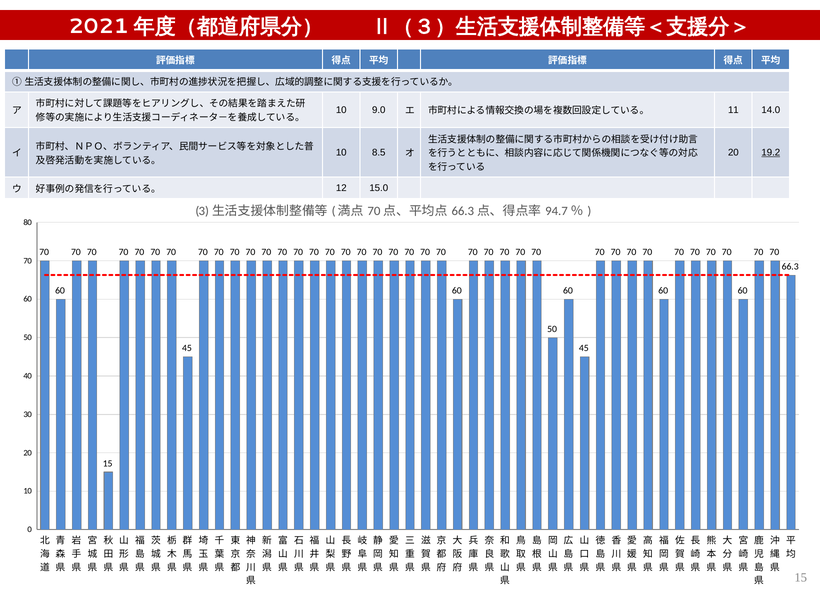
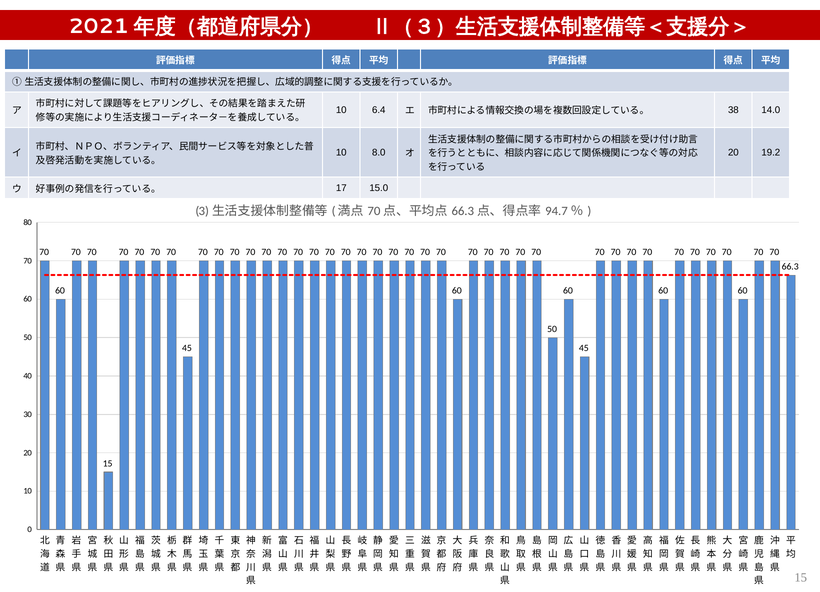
9.0: 9.0 -> 6.4 (379, 110)
11: 11 -> 38 (733, 110)
8.5: 8.5 -> 8.0 (379, 153)
19.2 underline: present -> none (771, 153)
12: 12 -> 17 (341, 188)
